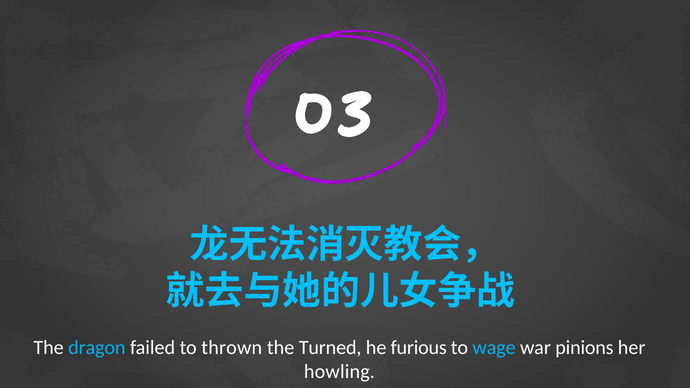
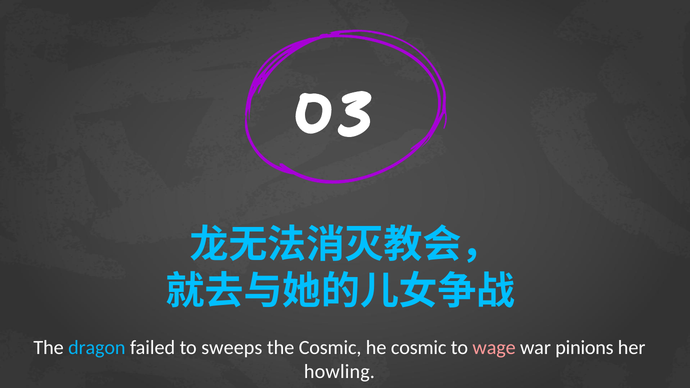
thrown: thrown -> sweeps (232, 347)
the Turned: Turned -> Cosmic (330, 347)
he furious: furious -> cosmic (419, 347)
wage colour: light blue -> pink (494, 347)
